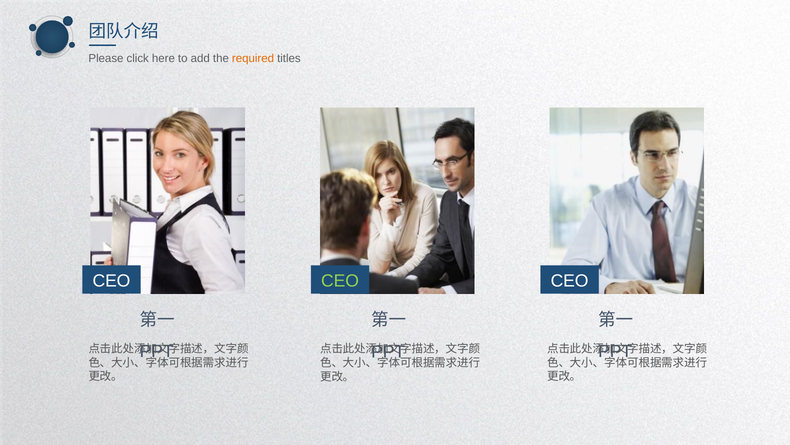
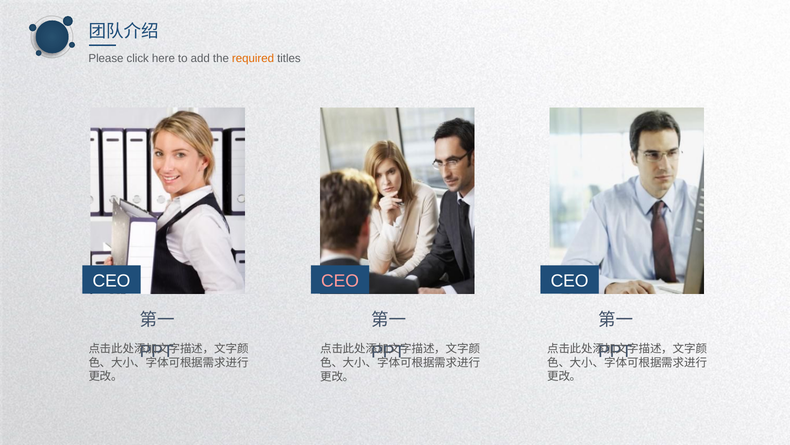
CEO colour: light green -> pink (340, 280)
